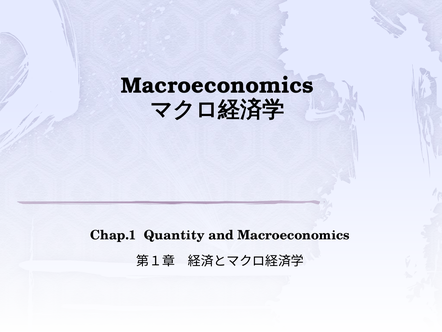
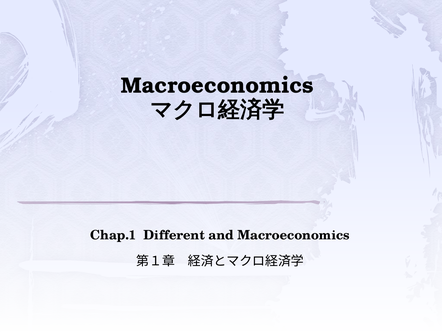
Quantity: Quantity -> Different (174, 235)
